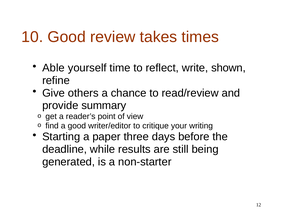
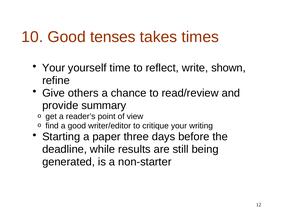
review: review -> tenses (113, 37)
Able: Able -> Your (54, 68)
